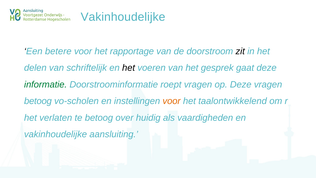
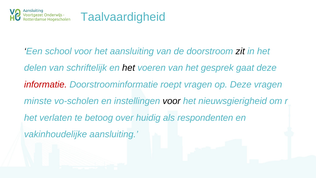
Vakinhoudelijke: Vakinhoudelijke -> Taalvaardigheid (123, 17)
betere: betere -> school (58, 51)
het rapportage: rapportage -> aansluiting (132, 51)
informatie colour: green -> red (46, 84)
betoog: betoog -> minste (38, 101)
voor colour: orange -> black (172, 101)
taalontwikkelend: taalontwikkelend -> nieuwsgierigheid (233, 101)
vaardigheden: vaardigheden -> respondenten (205, 118)
